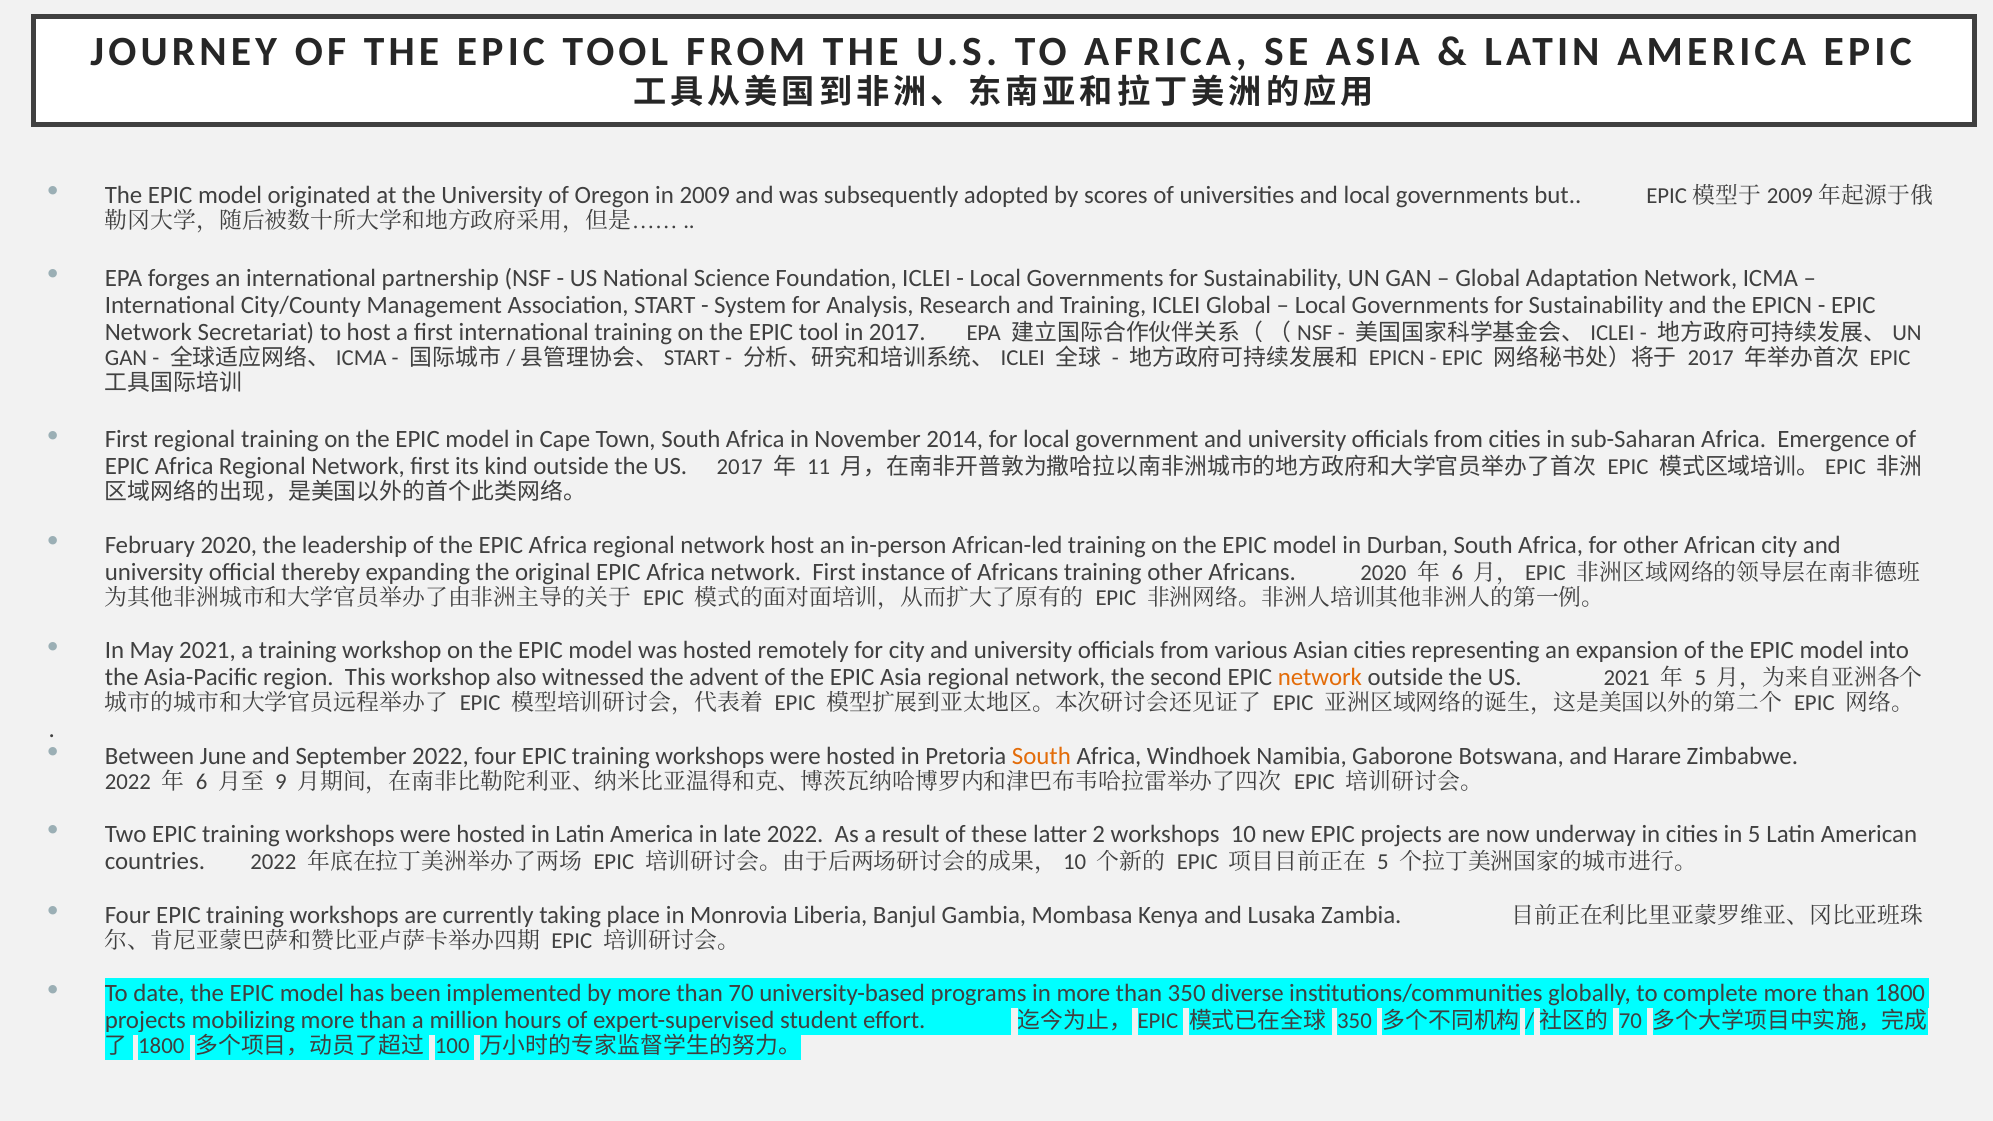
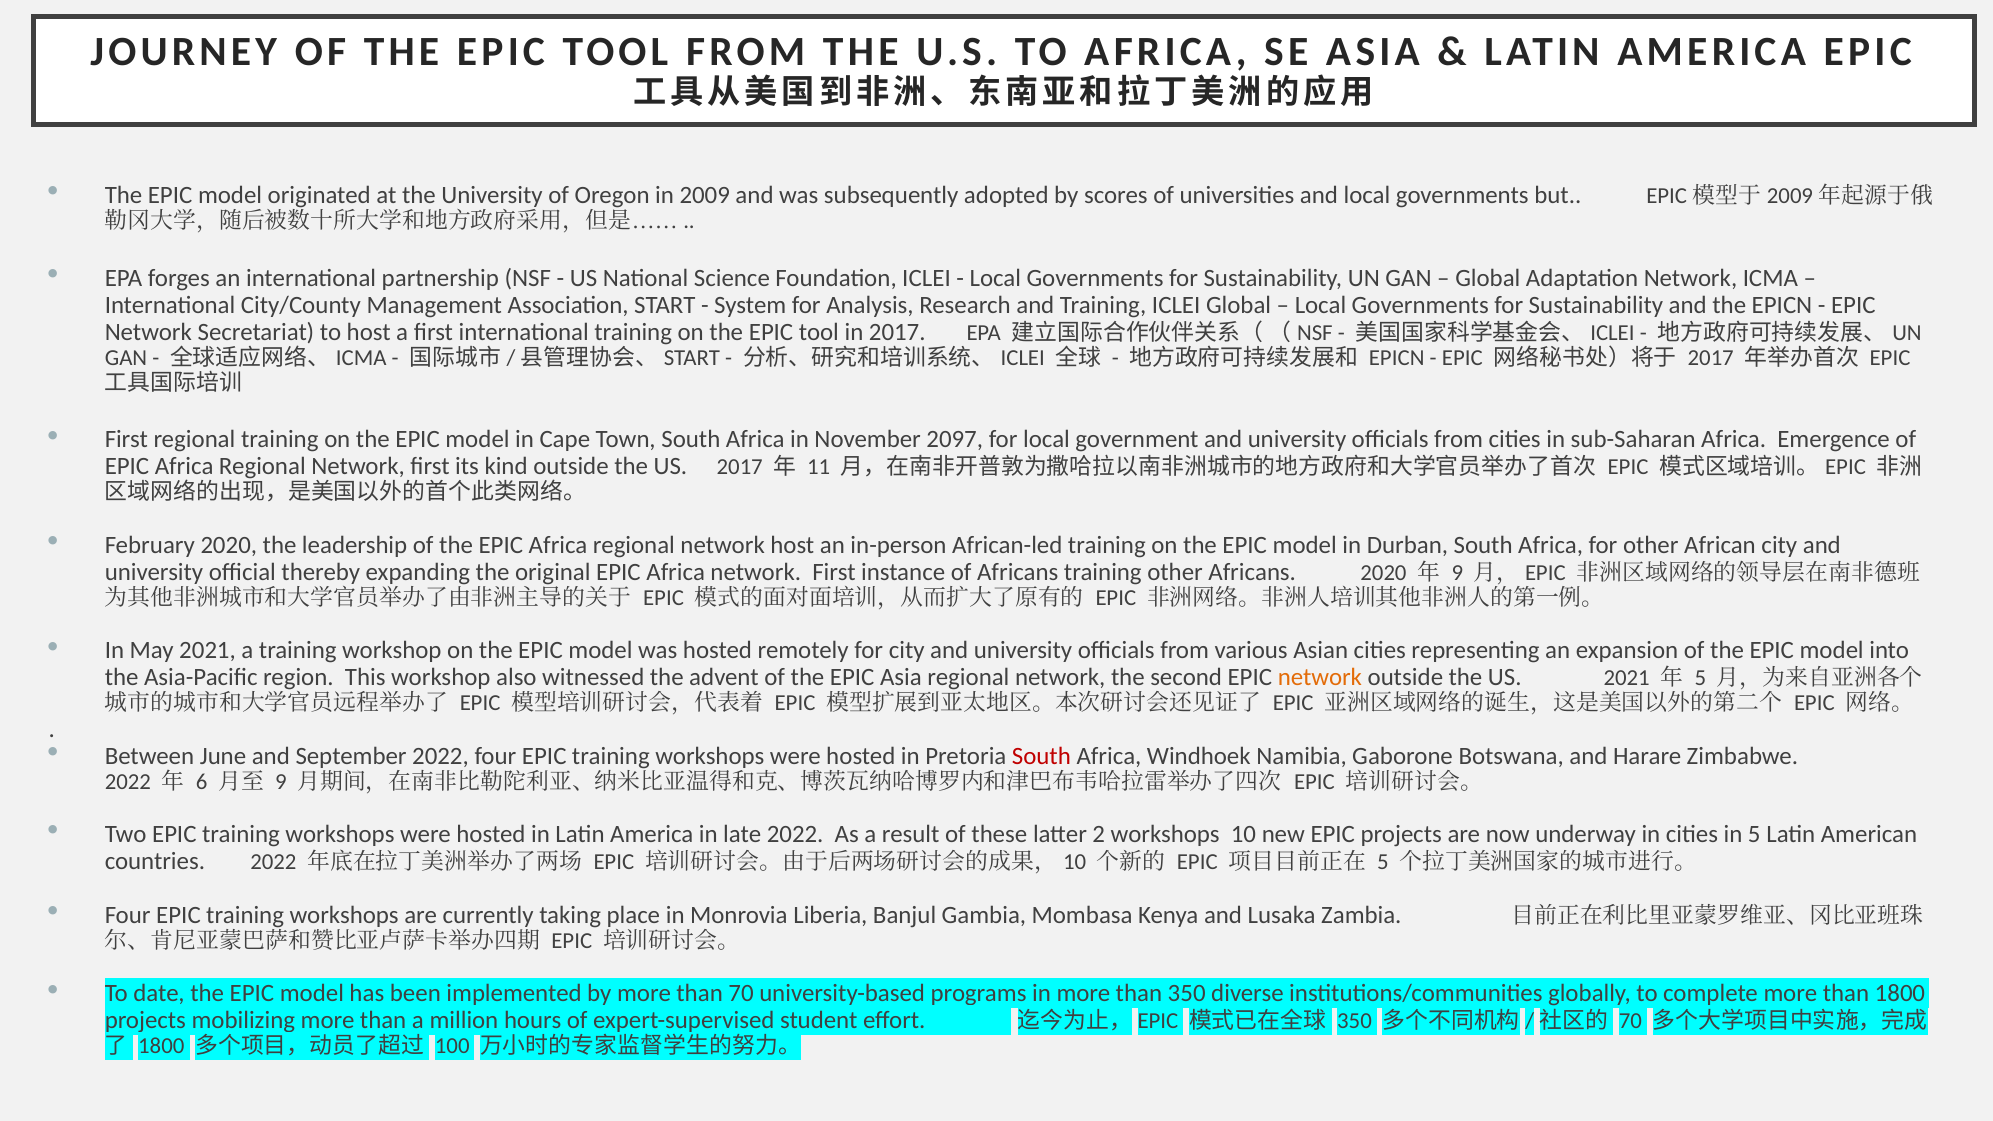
2014: 2014 -> 2097 (955, 440)
6: 6 -> 9 (1457, 573)
South colour: orange -> red (1041, 756)
